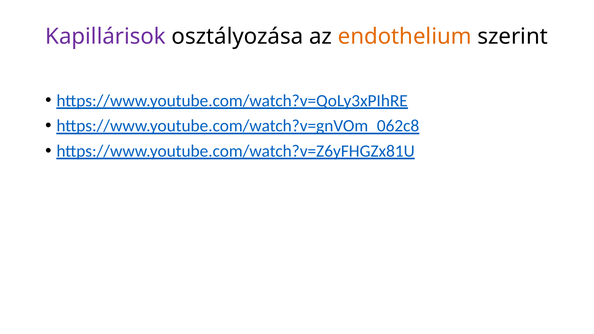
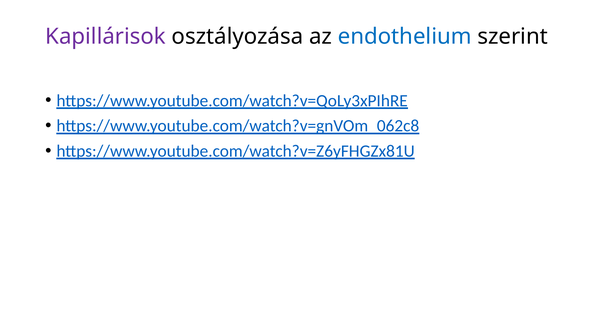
endothelium colour: orange -> blue (405, 37)
